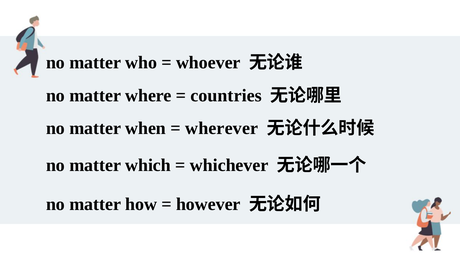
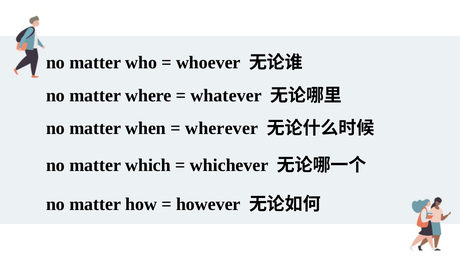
countries: countries -> whatever (226, 95)
